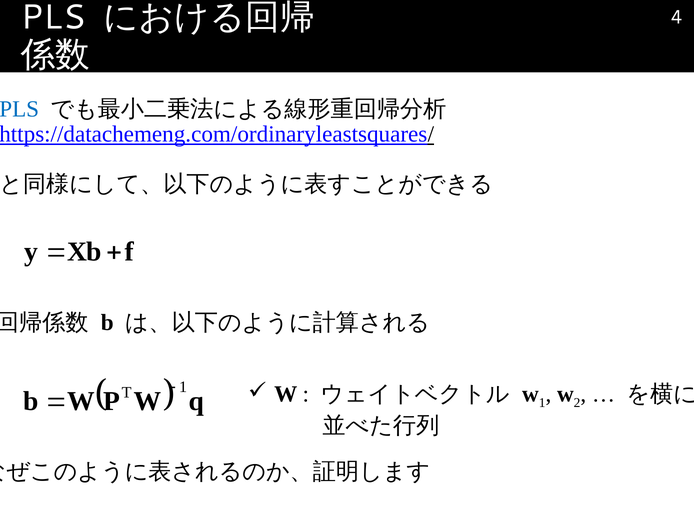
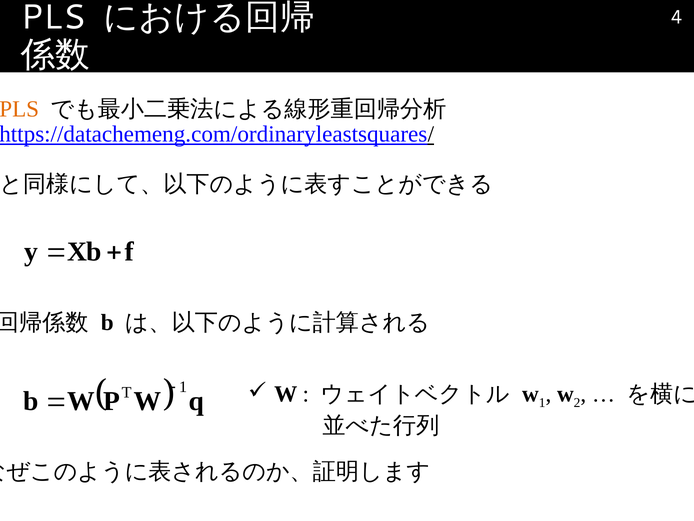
PLS colour: blue -> orange (19, 109)
